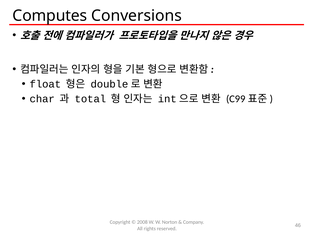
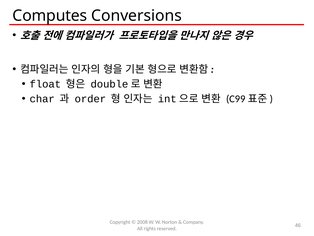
total: total -> order (90, 99)
